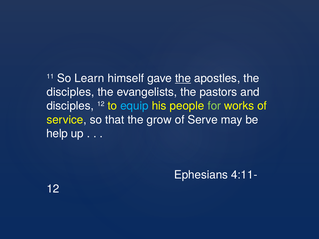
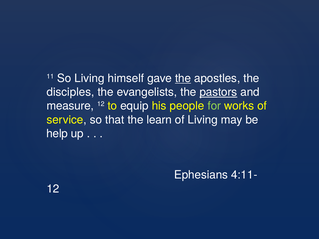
So Learn: Learn -> Living (89, 78)
pastors underline: none -> present (218, 92)
disciples: disciples -> measure (70, 106)
equip colour: light blue -> white (134, 106)
grow: grow -> learn (159, 120)
of Serve: Serve -> Living (203, 120)
